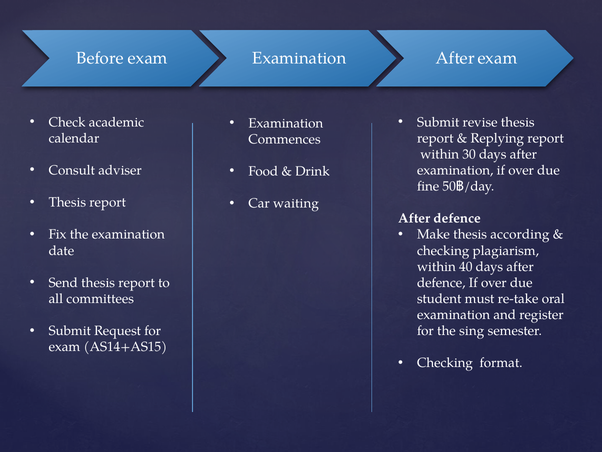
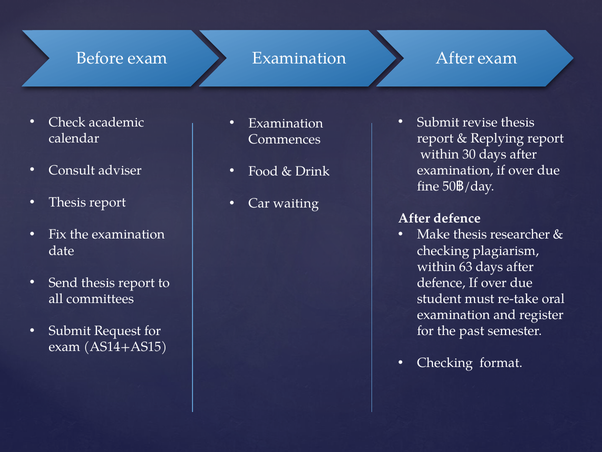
according: according -> researcher (520, 234)
40: 40 -> 63 (466, 266)
sing: sing -> past (472, 331)
